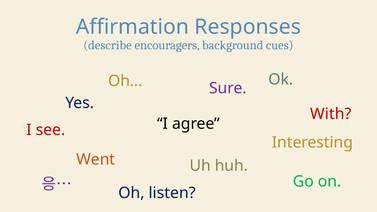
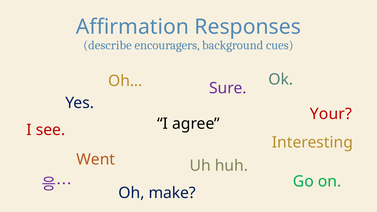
With: With -> Your (331, 114)
listen: listen -> make (172, 193)
